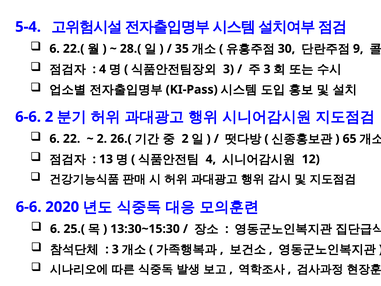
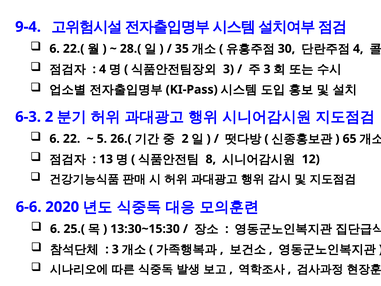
5-4: 5-4 -> 9-4 (28, 27)
9: 9 -> 4 (358, 49)
6-6: 6-6 -> 6-3 (28, 117)
2: 2 -> 5 (102, 139)
4: 4 -> 8 (211, 159)
